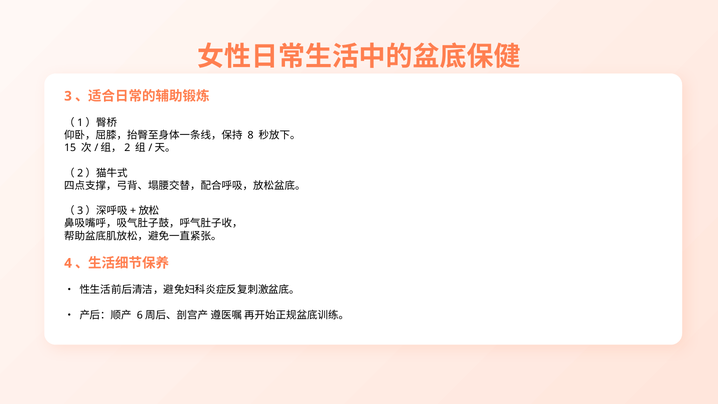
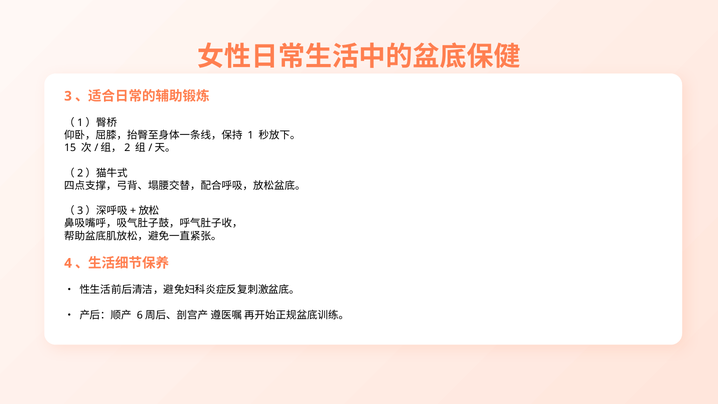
8: 8 -> 1 (251, 135)
